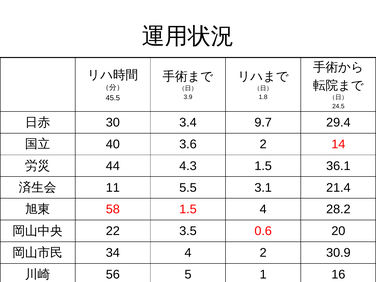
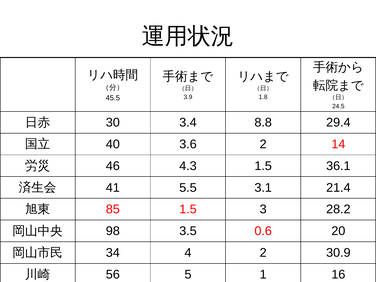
9.7: 9.7 -> 8.8 (263, 123)
44: 44 -> 46 (113, 166)
11: 11 -> 41 (113, 188)
58: 58 -> 85 (113, 209)
1.5 4: 4 -> 3 (263, 209)
22: 22 -> 98 (113, 231)
